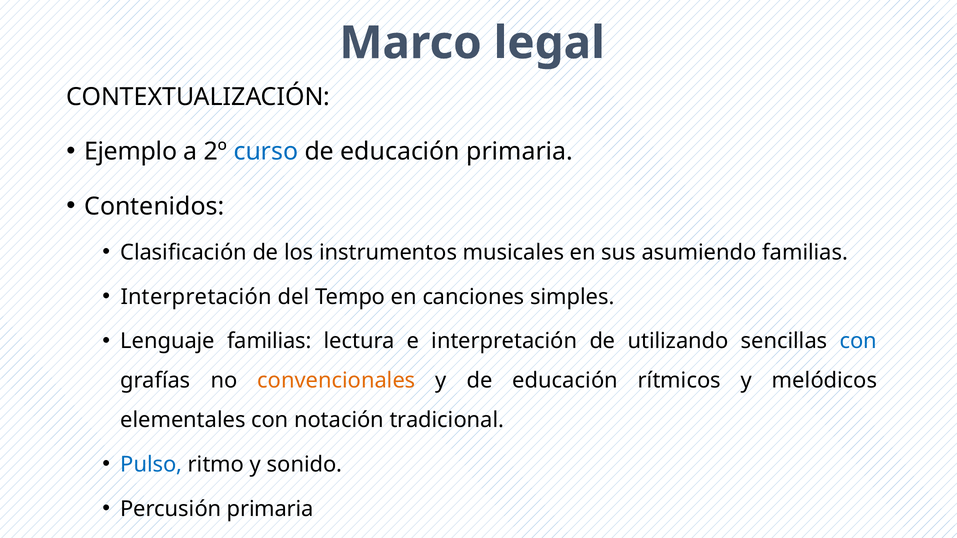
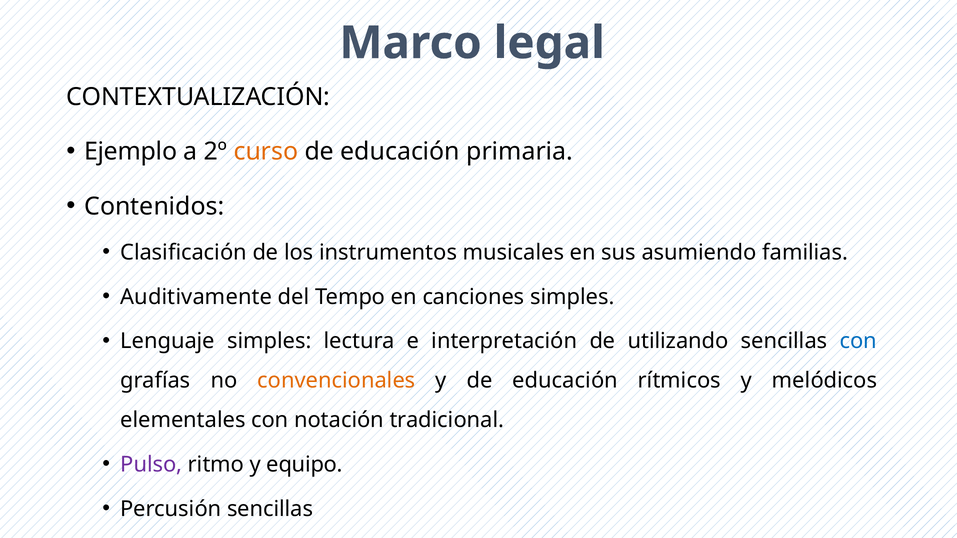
curso colour: blue -> orange (266, 152)
Interpretación: Interpretación -> Auditivamente (196, 297)
Lenguaje familias: familias -> simples (269, 341)
Pulso colour: blue -> purple (151, 465)
sonido: sonido -> equipo (305, 465)
Percusión primaria: primaria -> sencillas (270, 509)
